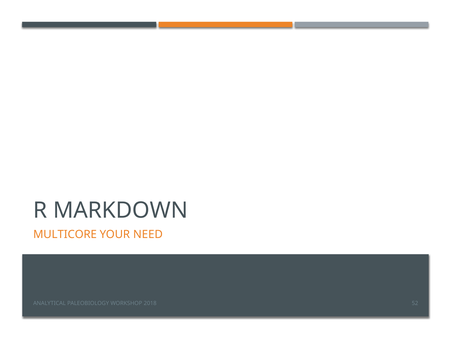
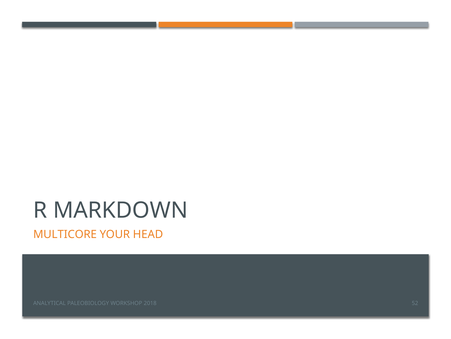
NEED: NEED -> HEAD (148, 234)
